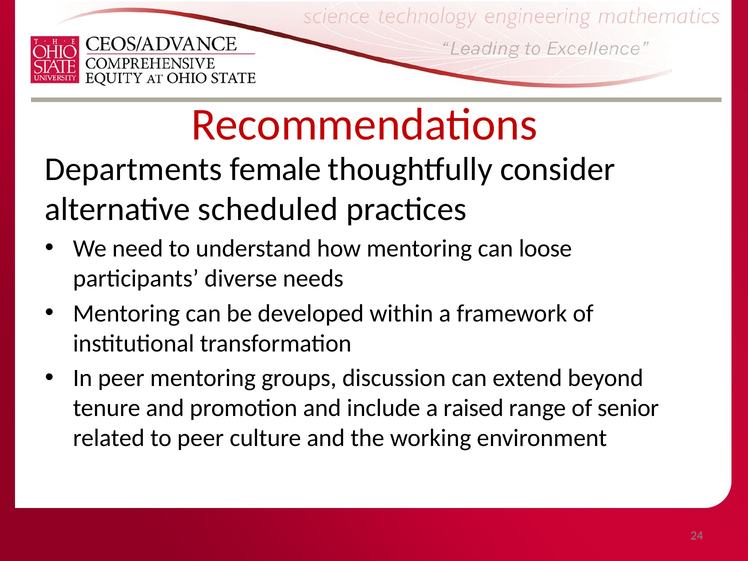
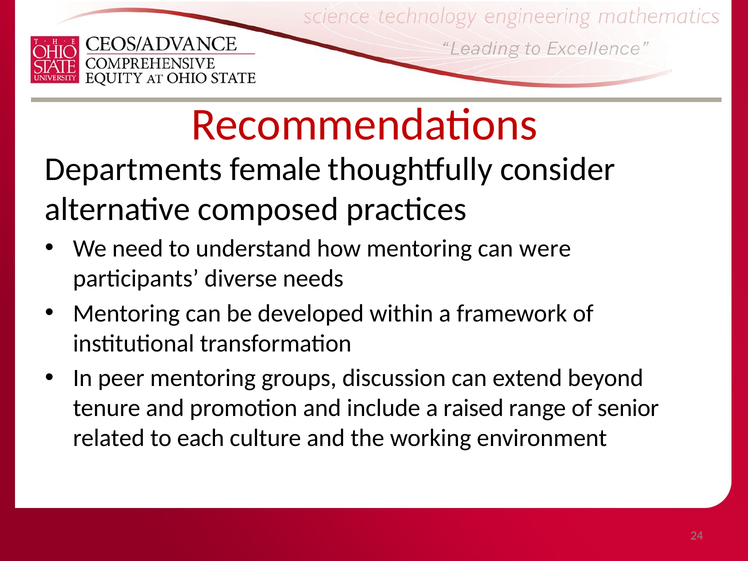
scheduled: scheduled -> composed (268, 209)
loose: loose -> were (545, 249)
to peer: peer -> each (201, 438)
